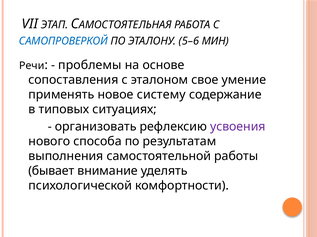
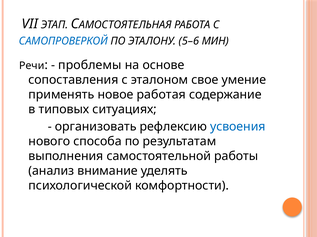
систему: систему -> работая (161, 95)
усвоения colour: purple -> blue (238, 127)
бывает: бывает -> анализ (51, 171)
